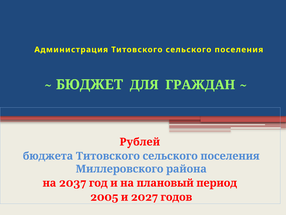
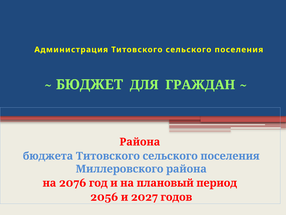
Рублей: Рублей -> Района (140, 142)
2037: 2037 -> 2076 (73, 183)
2005: 2005 -> 2056 (104, 197)
